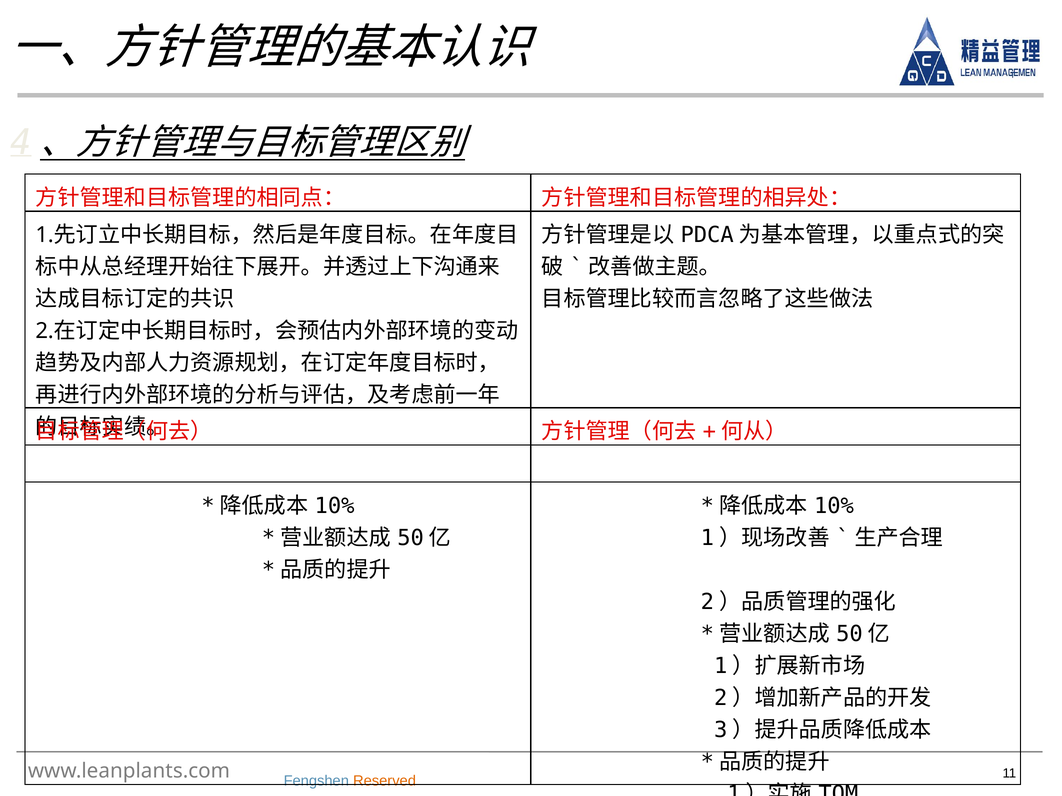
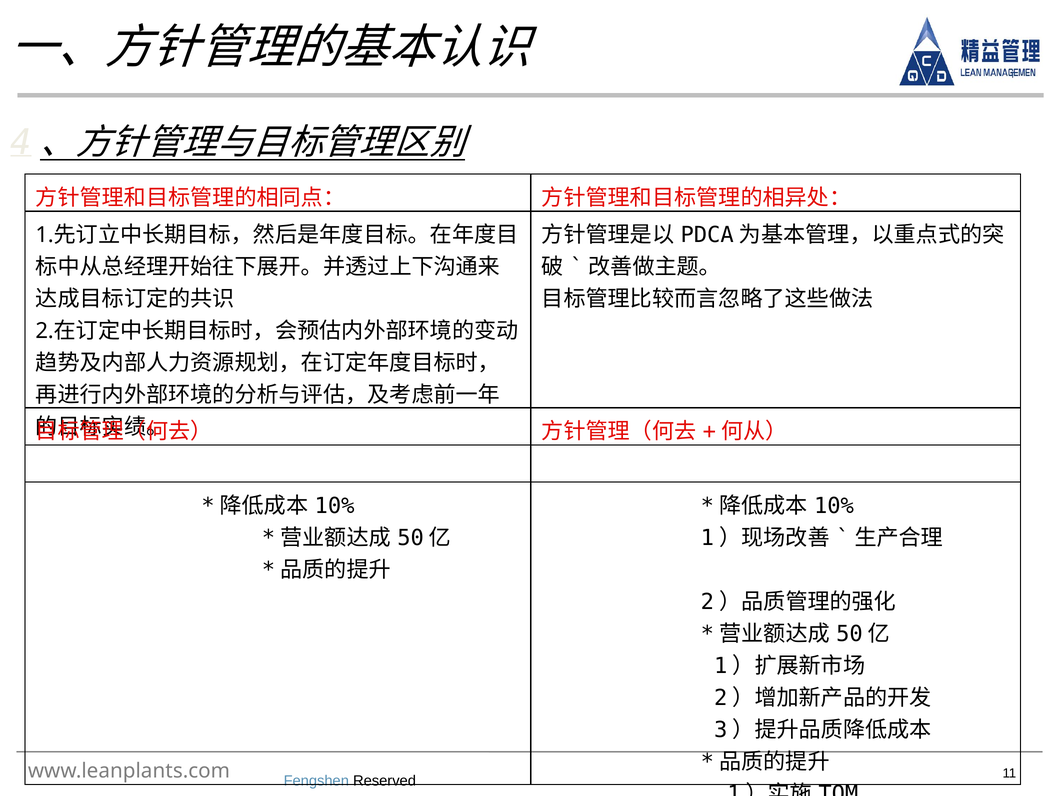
Reserved colour: orange -> black (385, 782)
